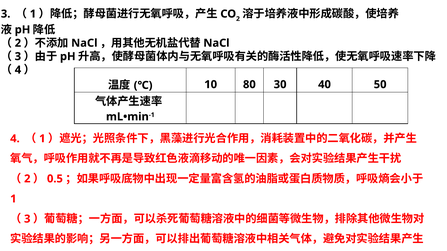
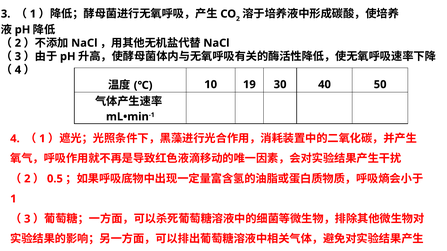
80: 80 -> 19 (249, 85)
